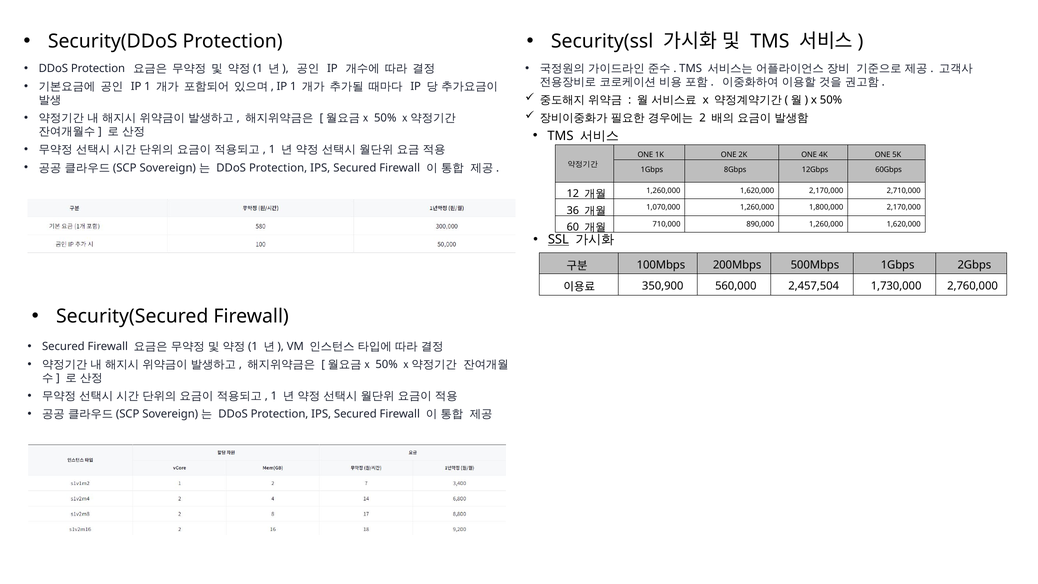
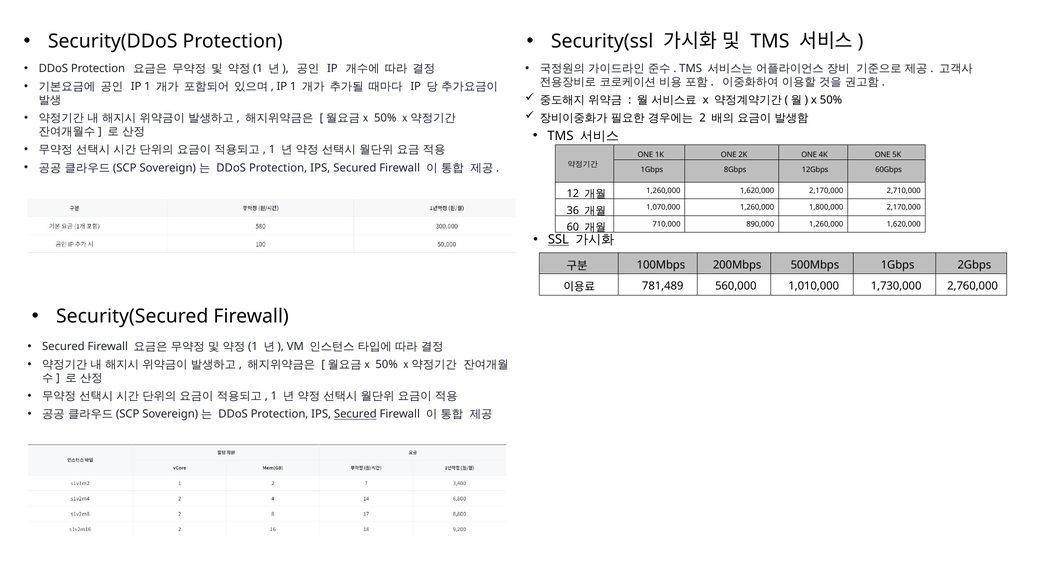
350,900: 350,900 -> 781,489 (663, 286)
2,457,504: 2,457,504 -> 1,010,000 (814, 286)
Secured underline: none -> present (355, 414)
